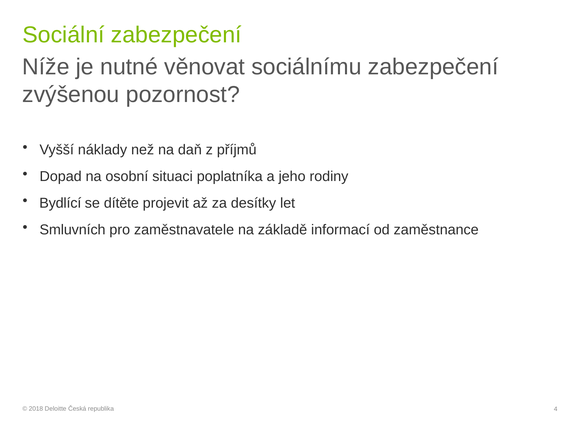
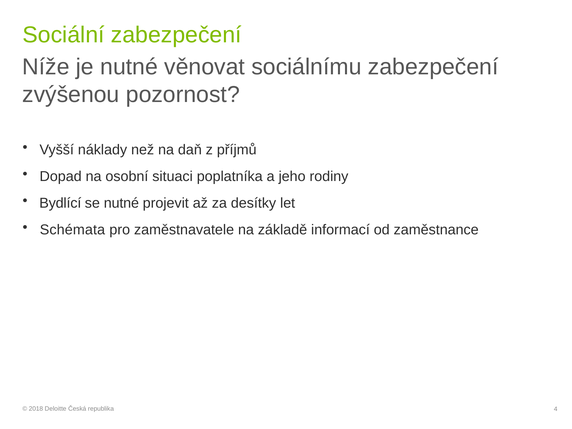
se dítěte: dítěte -> nutné (121, 203)
Smluvních: Smluvních -> Schémata (72, 230)
